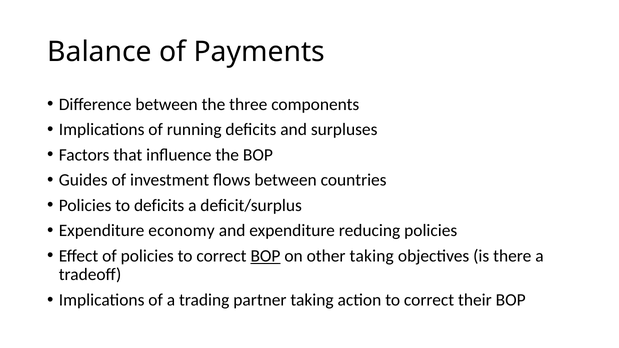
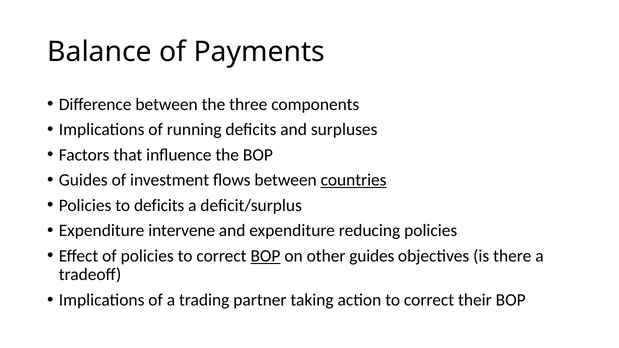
countries underline: none -> present (354, 180)
economy: economy -> intervene (182, 231)
other taking: taking -> guides (372, 256)
